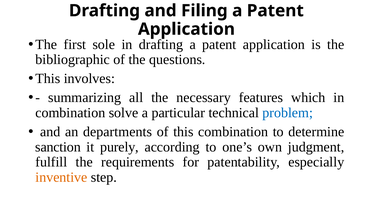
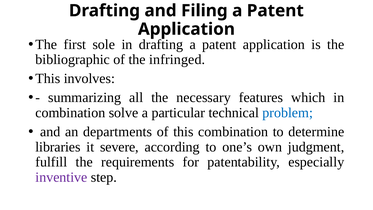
questions: questions -> infringed (177, 60)
sanction: sanction -> libraries (58, 147)
purely: purely -> severe (119, 147)
inventive colour: orange -> purple (61, 177)
